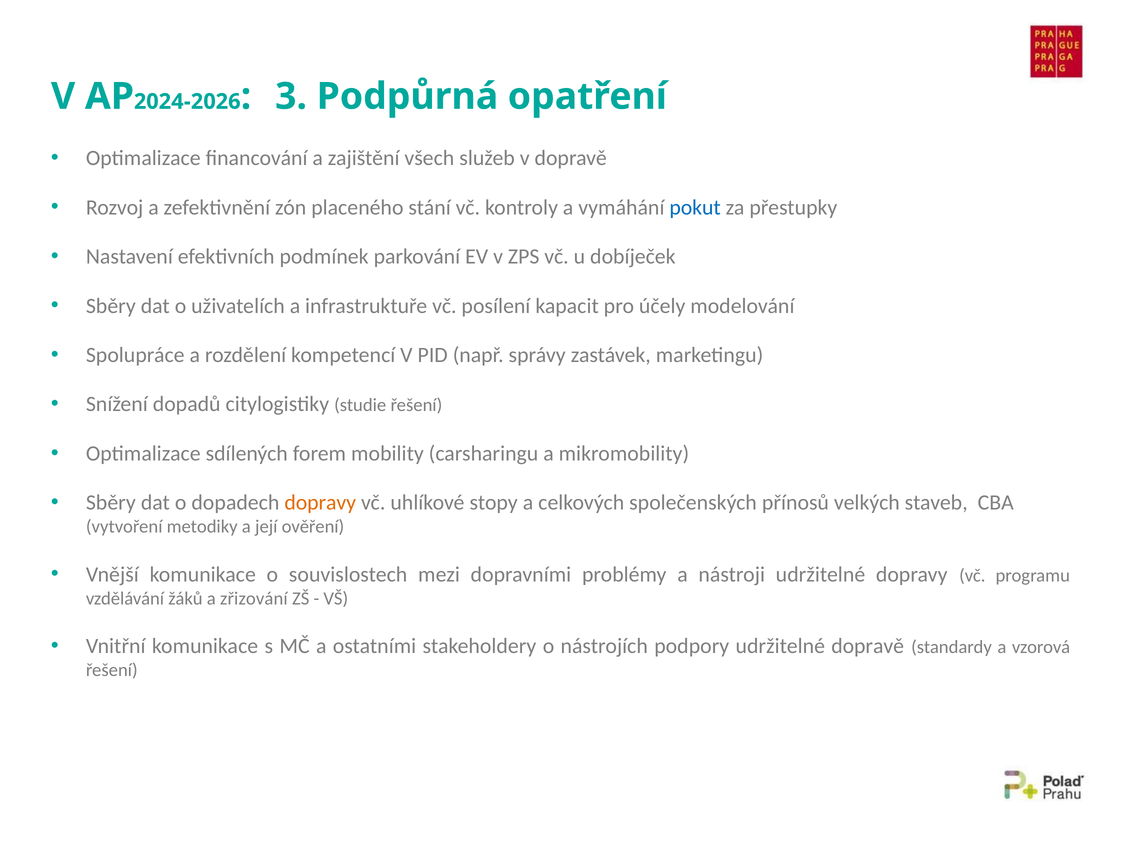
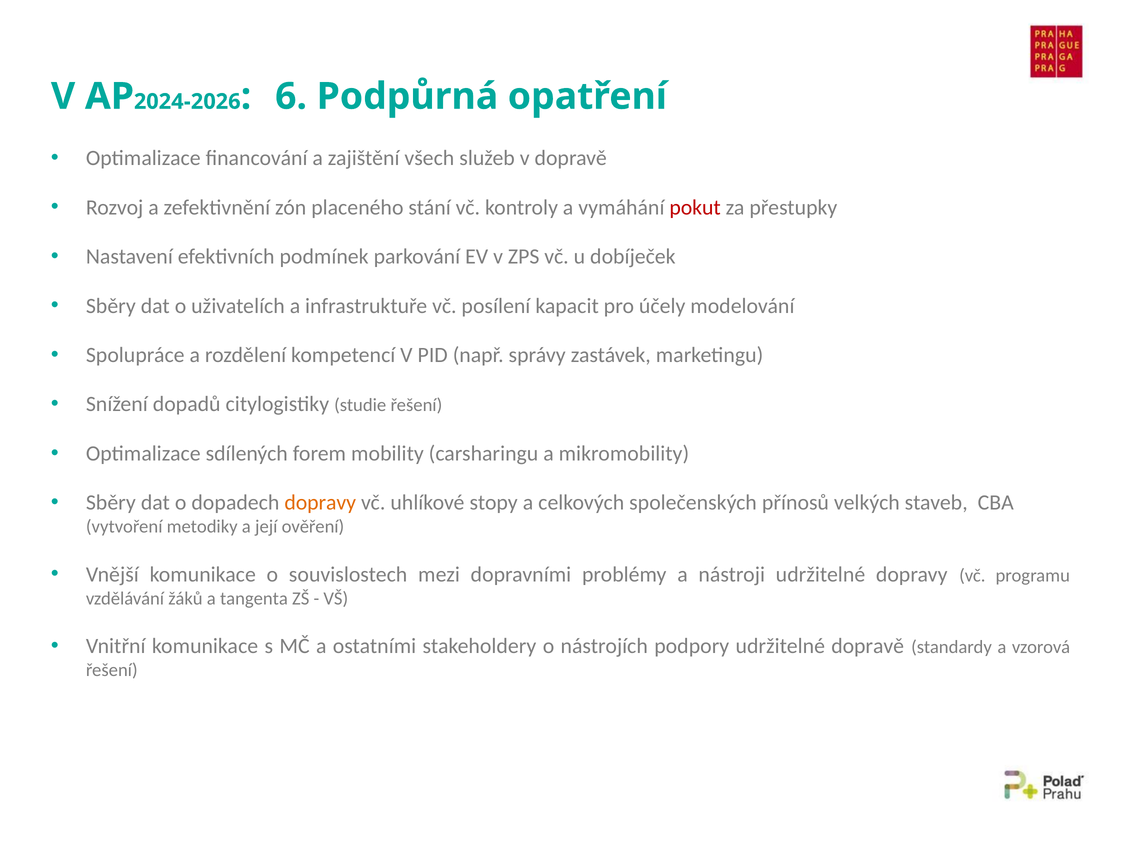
3: 3 -> 6 (291, 96)
pokut colour: blue -> red (695, 207)
zřizování: zřizování -> tangenta (254, 598)
